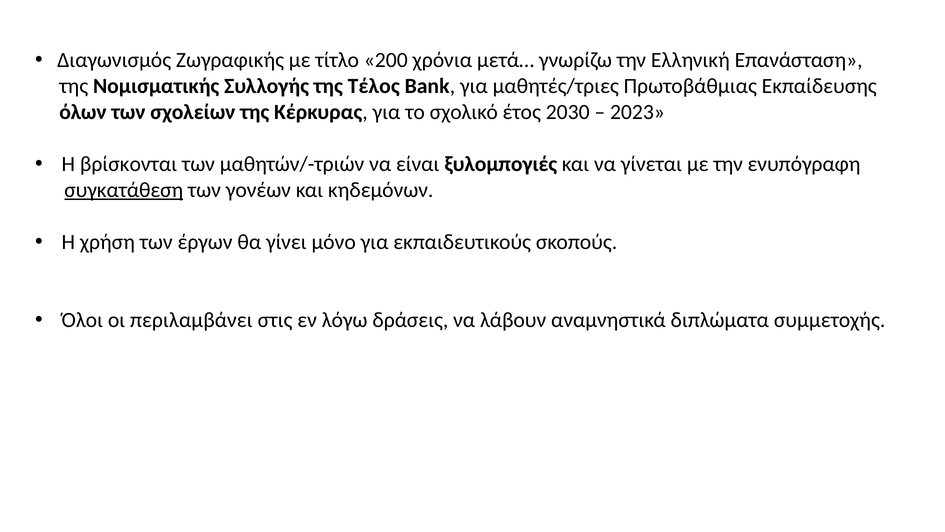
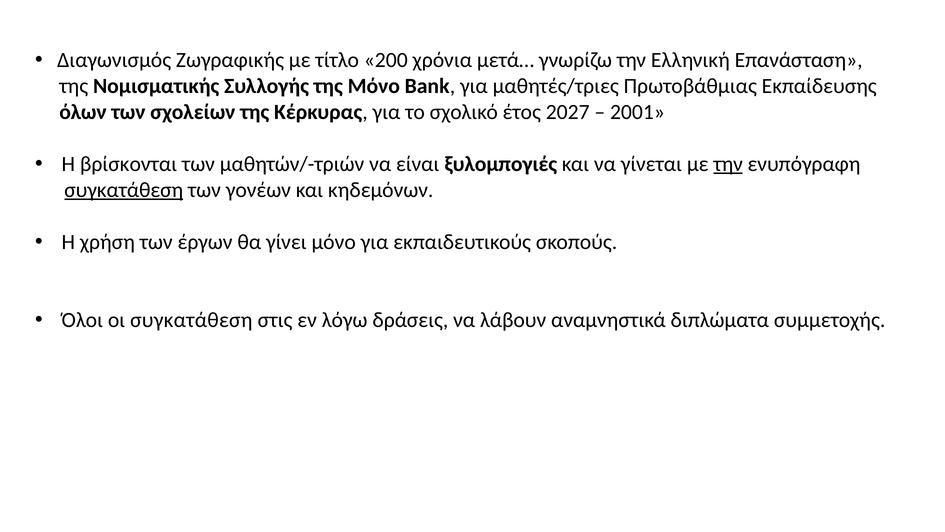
της Τέλος: Τέλος -> Μόνο (374, 86)
2030: 2030 -> 2027 (568, 112)
2023: 2023 -> 2001 (637, 112)
την underline: none -> present (728, 164)
οι περιλαμβάνει: περιλαμβάνει -> συγκατάθεση (191, 320)
